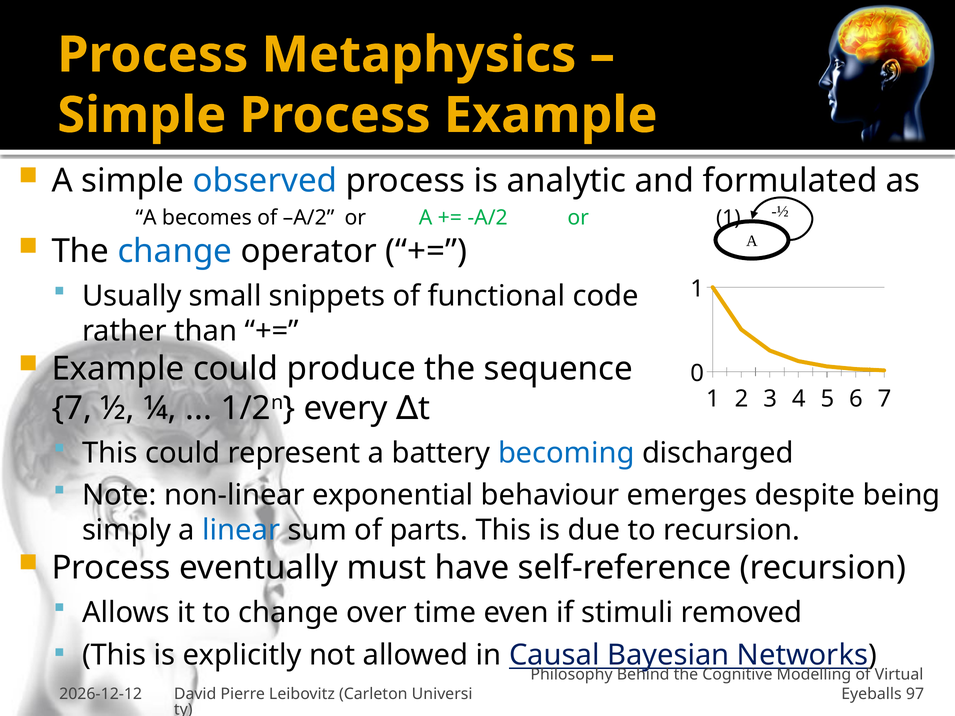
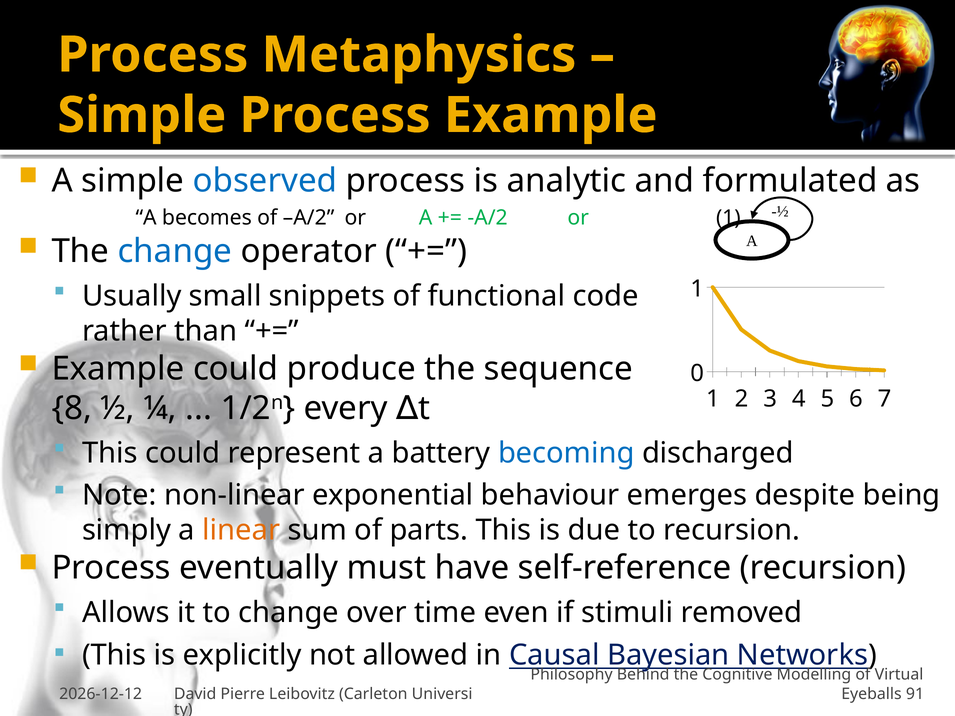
7: 7 -> 8 (72, 409)
linear colour: blue -> orange (241, 531)
97: 97 -> 91 (915, 694)
